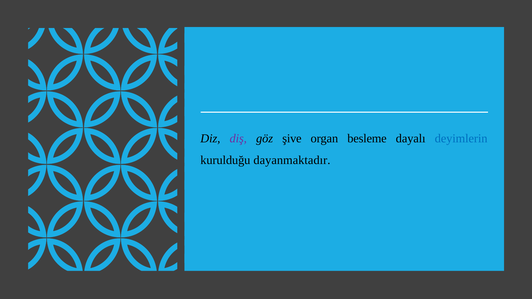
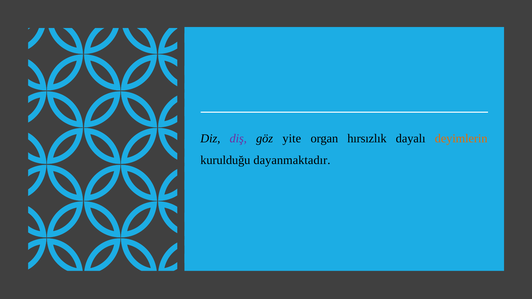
şive: şive -> yite (292, 138)
besleme: besleme -> hırsızlık (367, 138)
deyimlerin colour: blue -> orange (461, 138)
